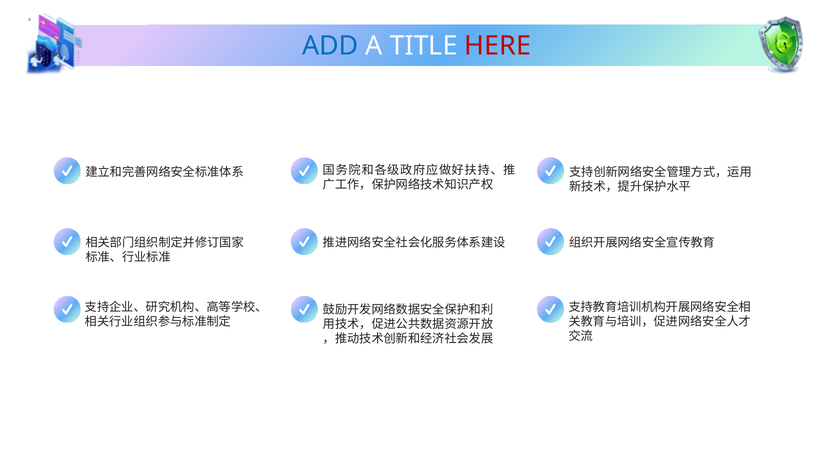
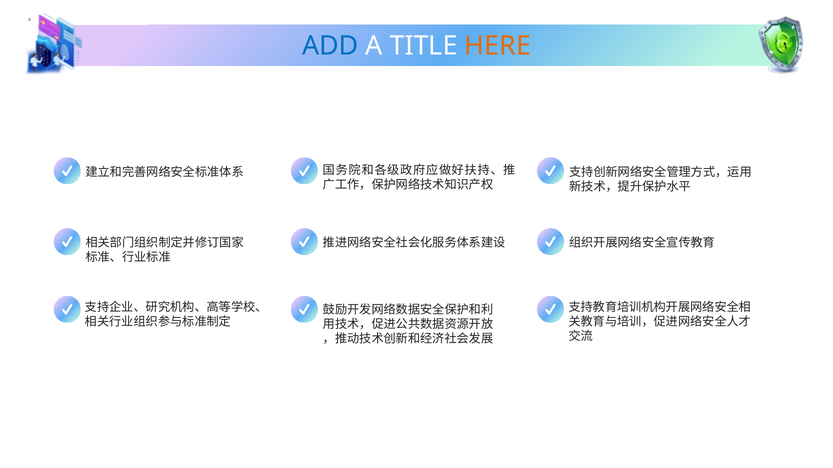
HERE colour: red -> orange (498, 46)
